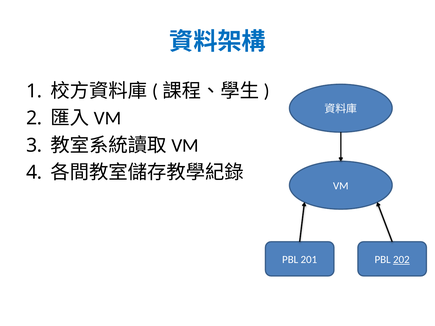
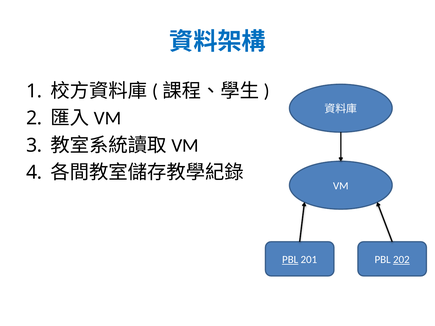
PBL underline: none -> present (290, 260)
